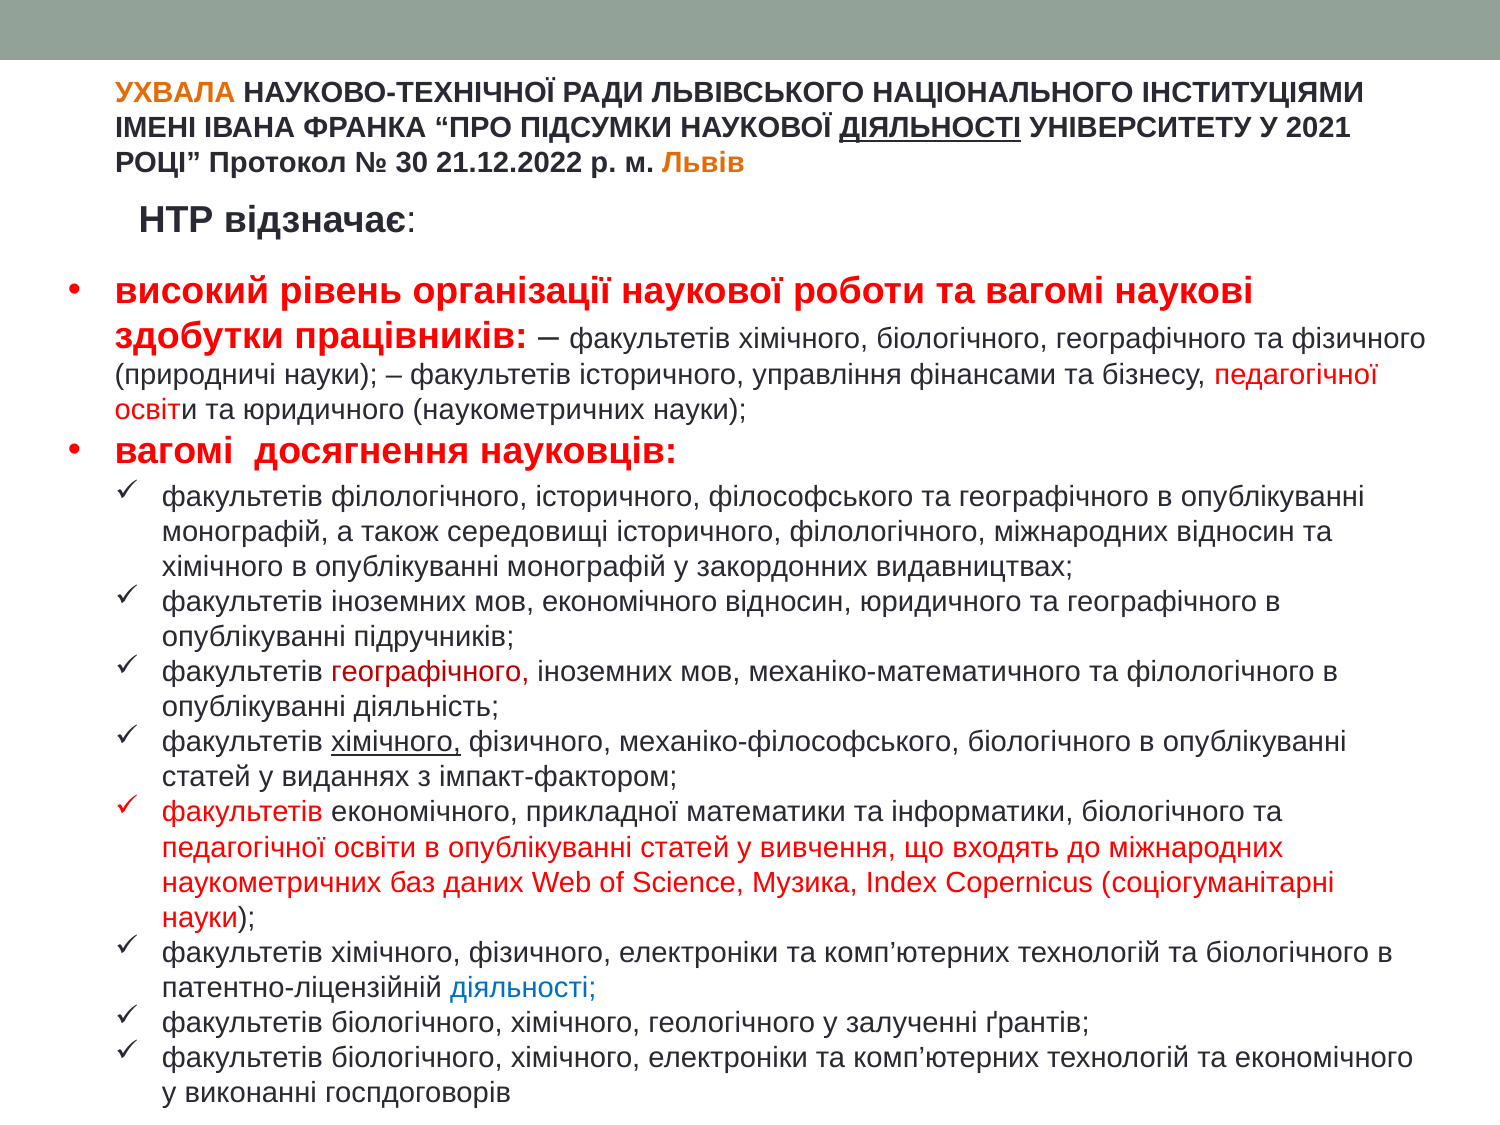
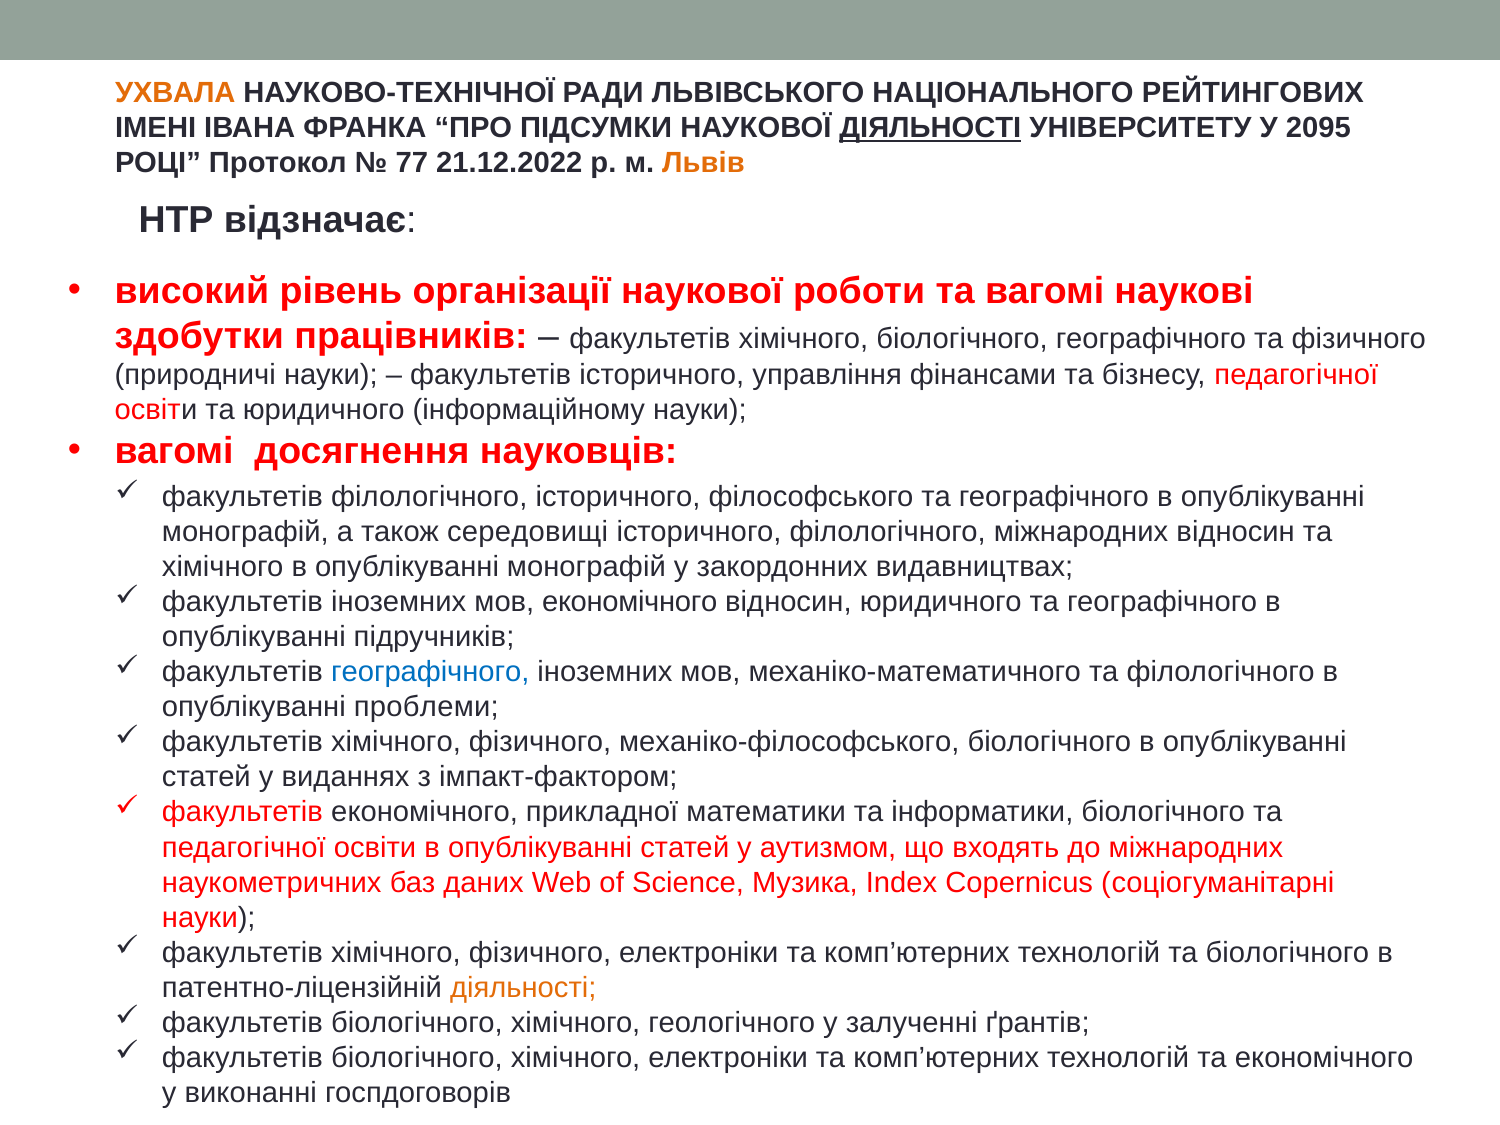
ІНСТИТУЦІЯМИ: ІНСТИТУЦІЯМИ -> РЕЙТИНГОВИХ (1253, 93)
2021: 2021 -> 2095 (1318, 128)
30: 30 -> 77 (412, 163)
юридичного наукометричних: наукометричних -> інформаційному (529, 410)
географічного colour: red -> blue (430, 672)
діяльність: діяльність -> проблеми (426, 707)
хімічного underline: present -> none (396, 742)
вивчення: вивчення -> аутизмом (828, 847)
діяльності colour: blue -> orange (523, 987)
